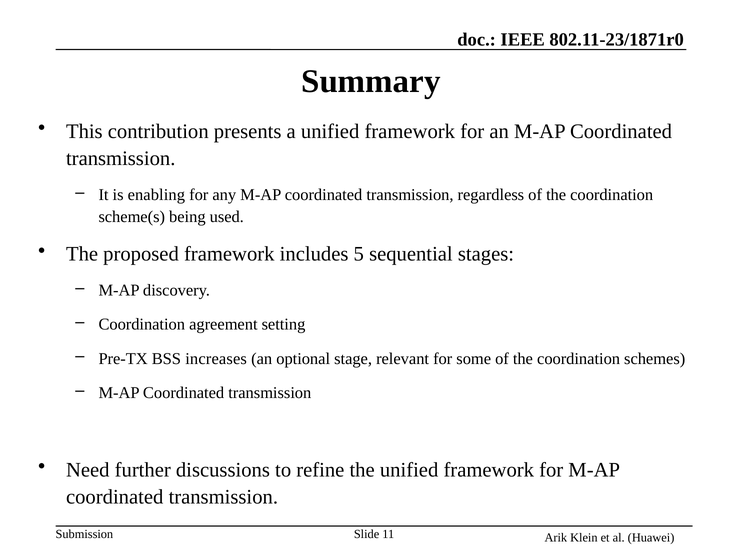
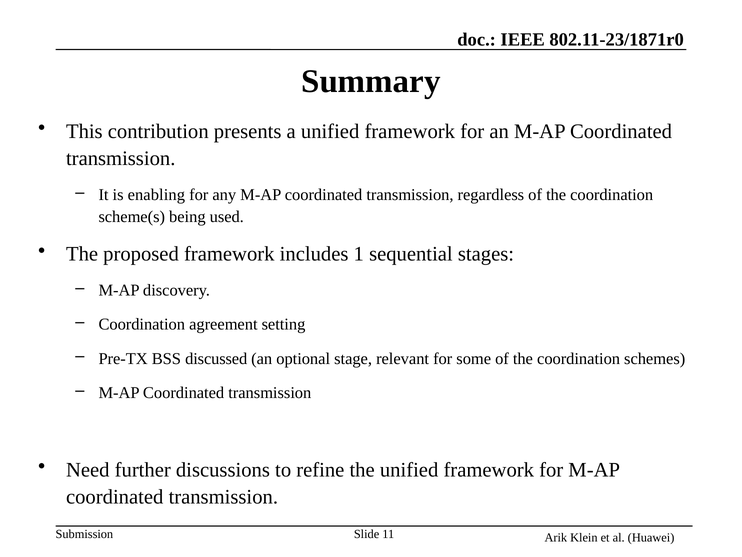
5: 5 -> 1 (359, 254)
increases: increases -> discussed (216, 358)
